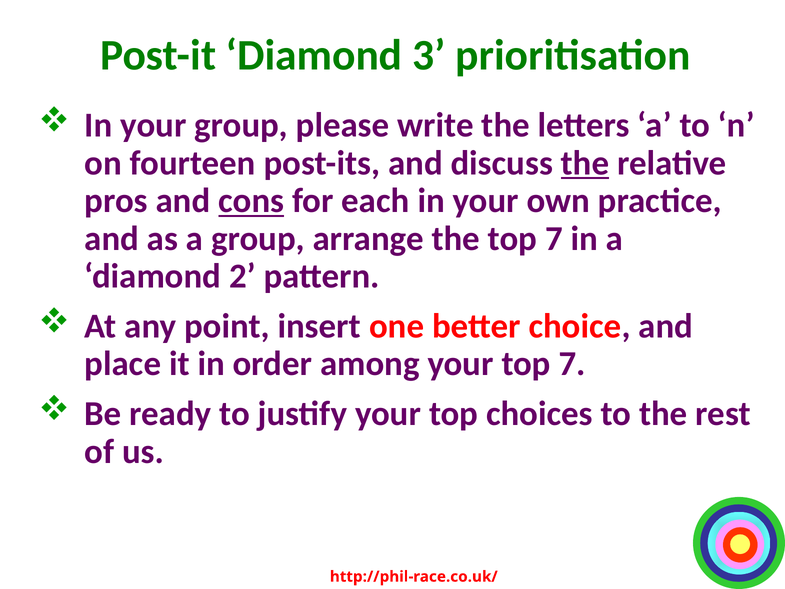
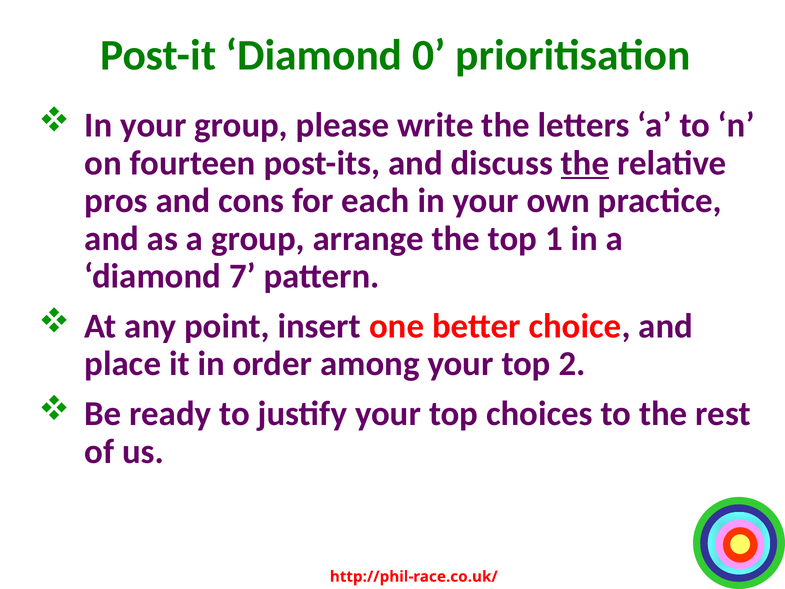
3: 3 -> 0 (429, 55)
cons underline: present -> none (251, 201)
the top 7: 7 -> 1 (554, 238)
2: 2 -> 7 (242, 276)
your top 7: 7 -> 2 (572, 364)
